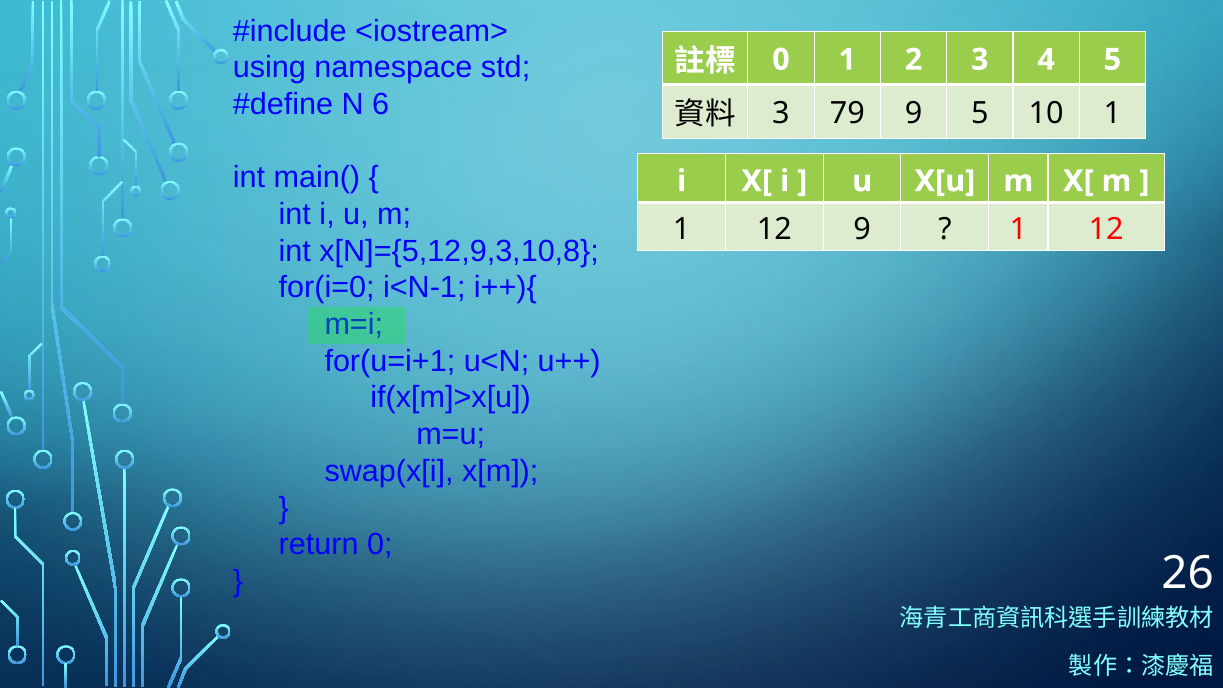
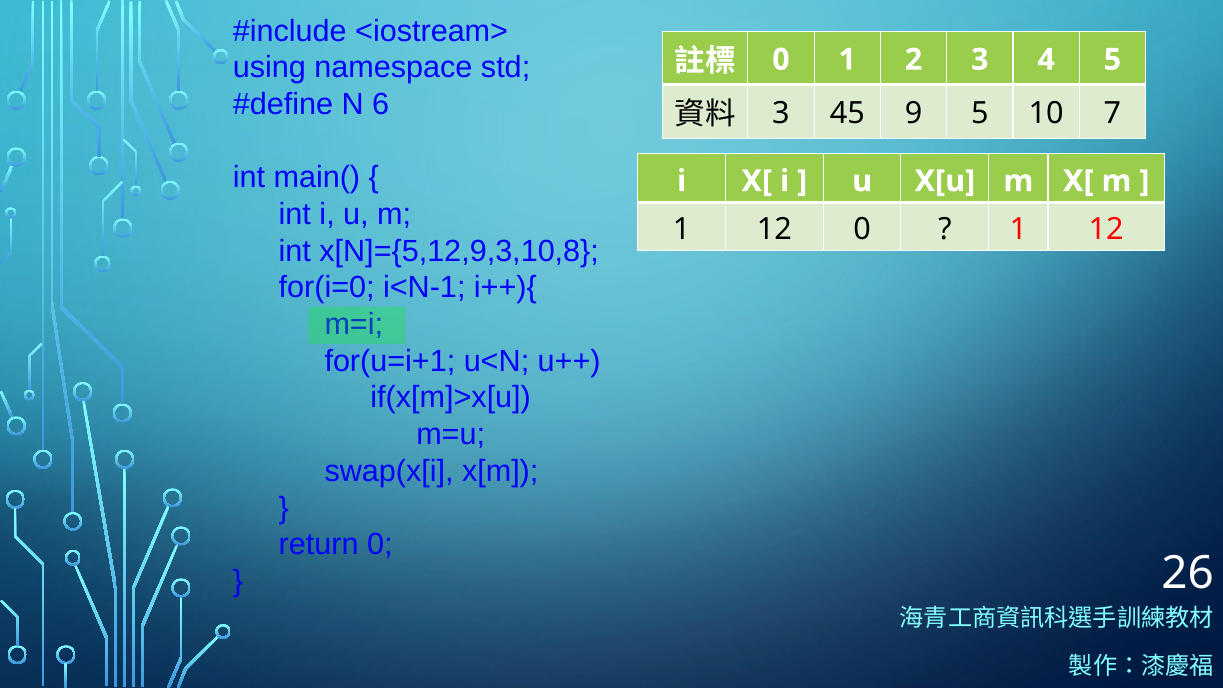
79: 79 -> 45 (847, 113)
10 1: 1 -> 7 (1112, 113)
12 9: 9 -> 0 (862, 230)
